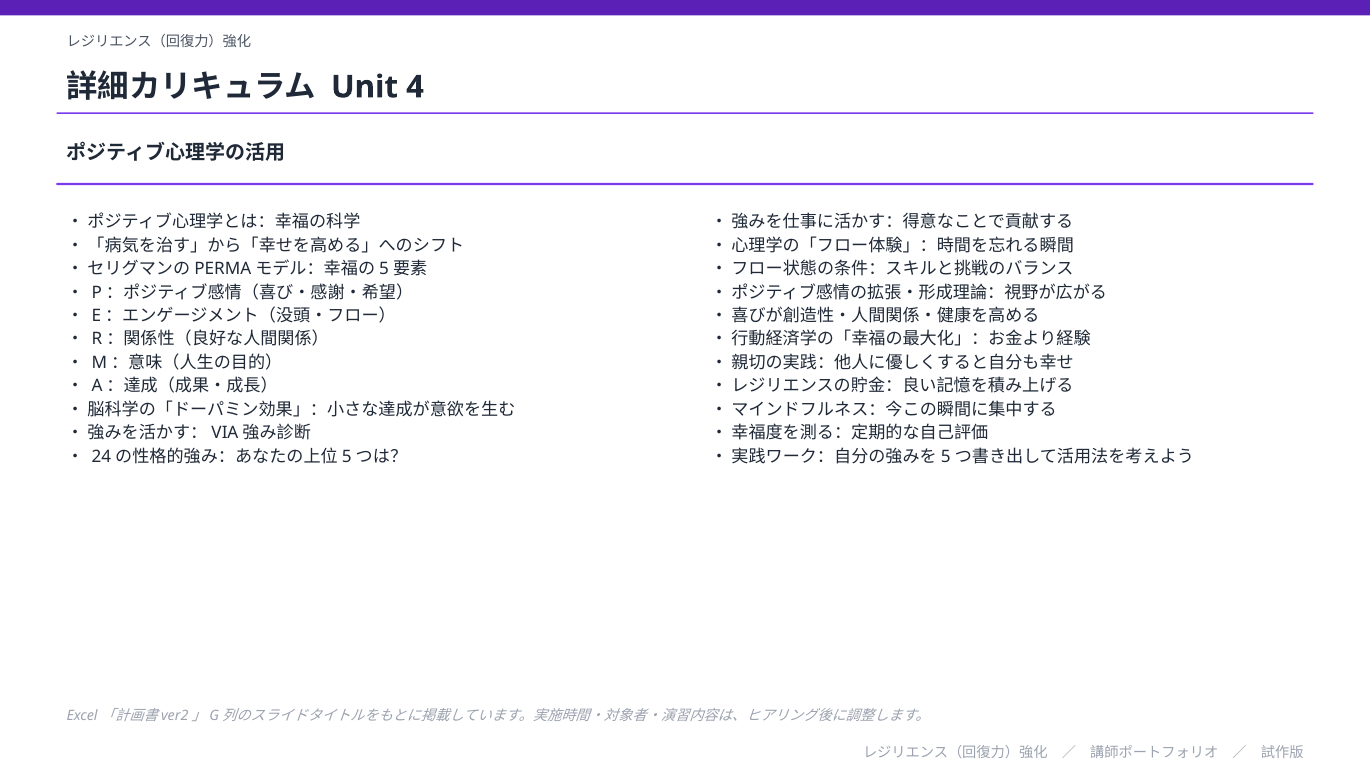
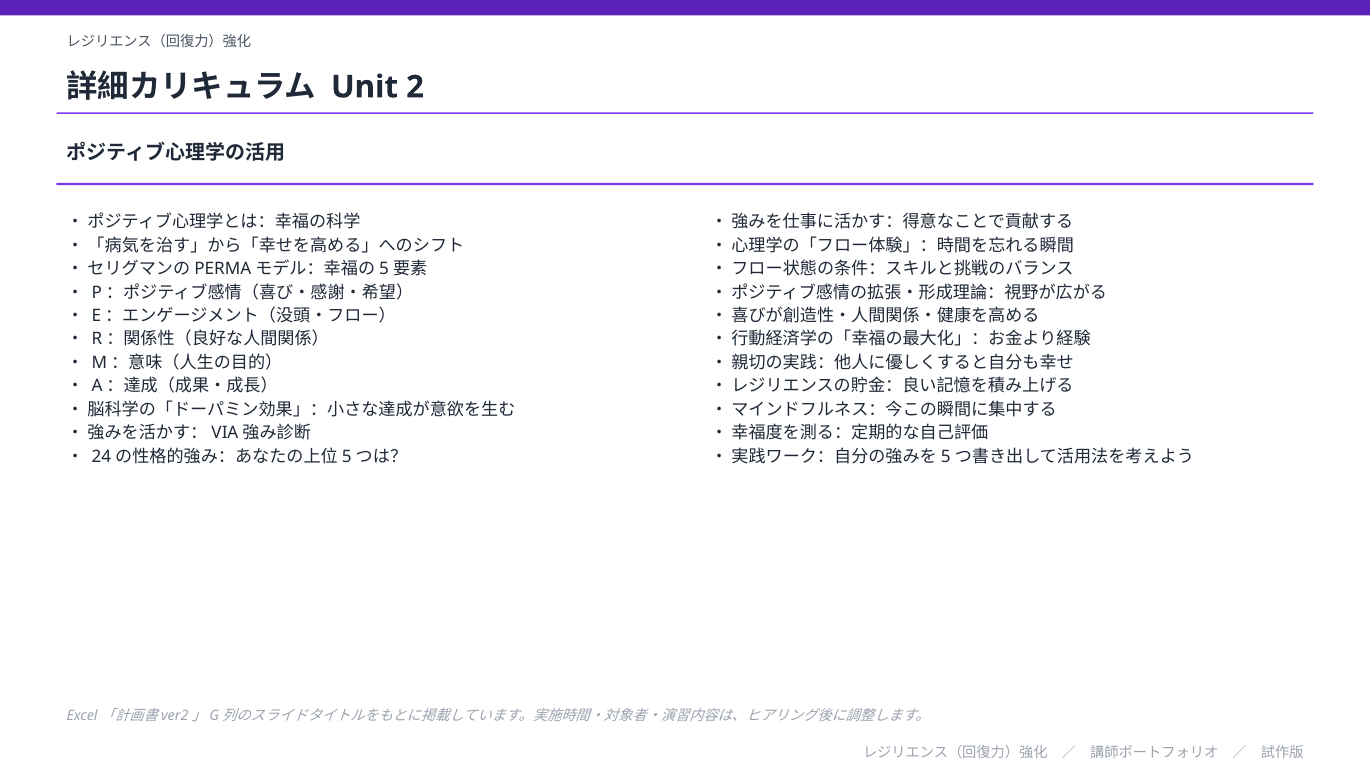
4: 4 -> 2 (415, 87)
